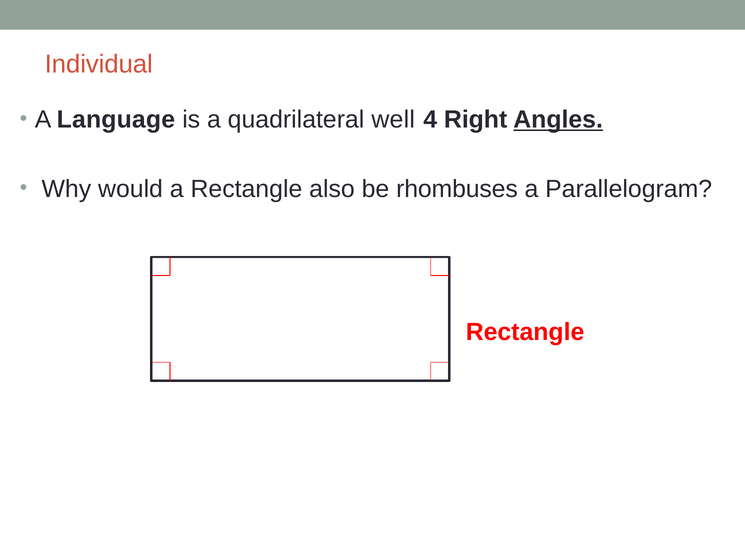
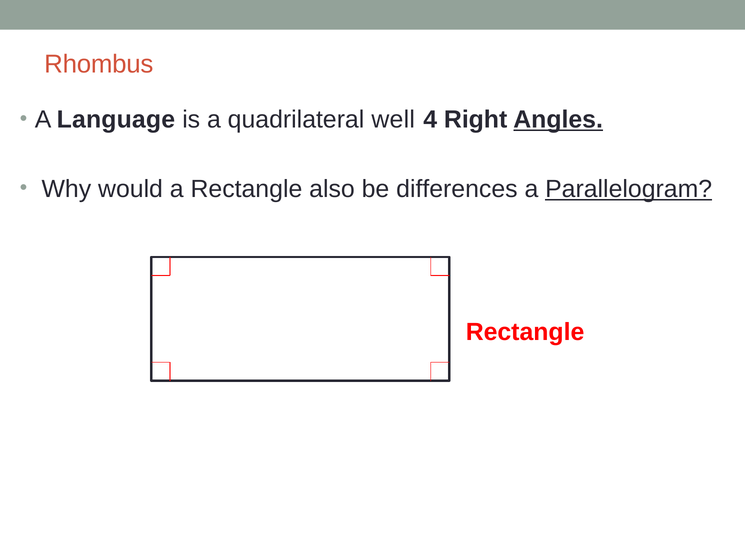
Individual: Individual -> Rhombus (99, 64)
rhombuses: rhombuses -> differences (457, 189)
Parallelogram underline: none -> present (629, 189)
